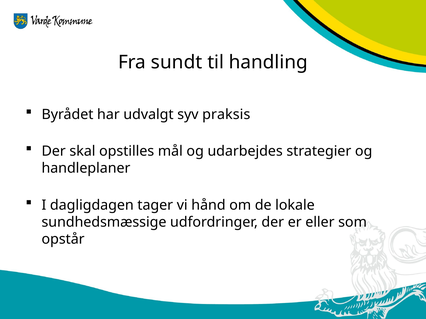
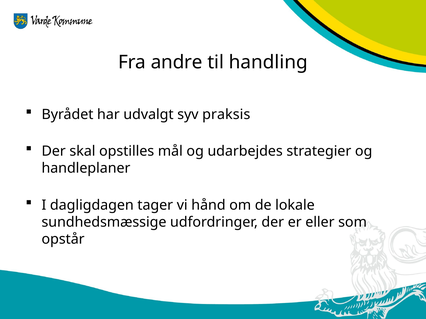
sundt: sundt -> andre (177, 62)
